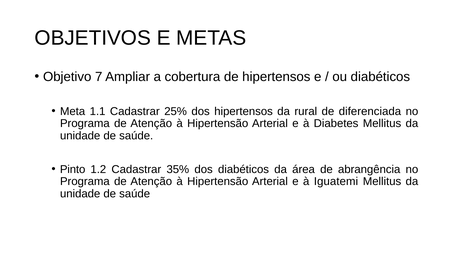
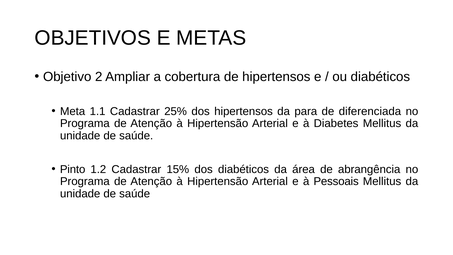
7: 7 -> 2 (99, 77)
rural: rural -> para (306, 111)
35%: 35% -> 15% (178, 169)
Iguatemi: Iguatemi -> Pessoais (336, 181)
